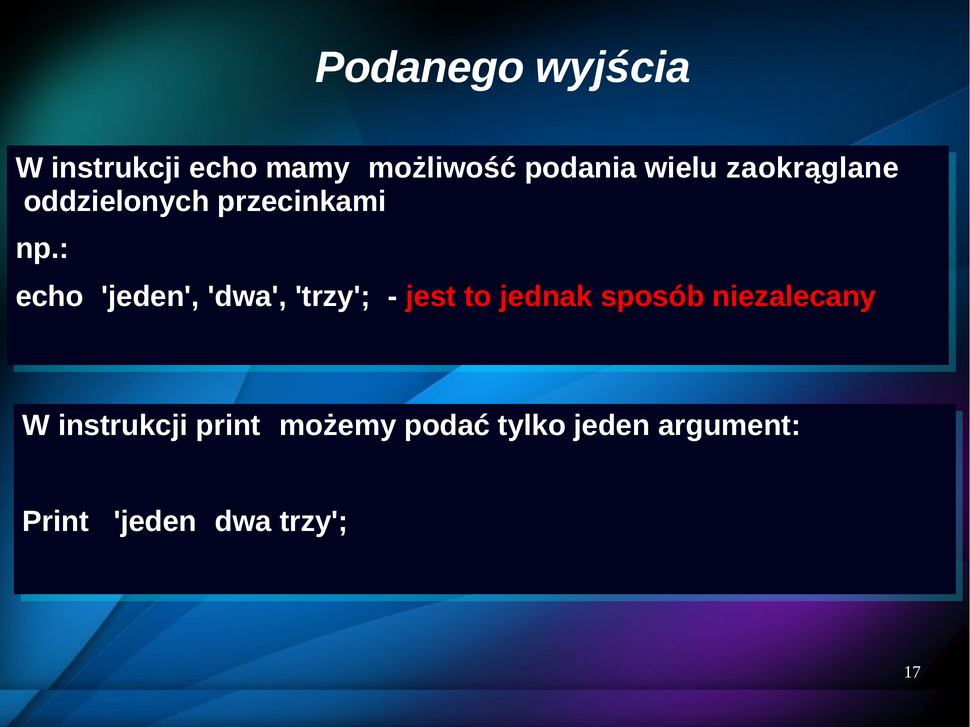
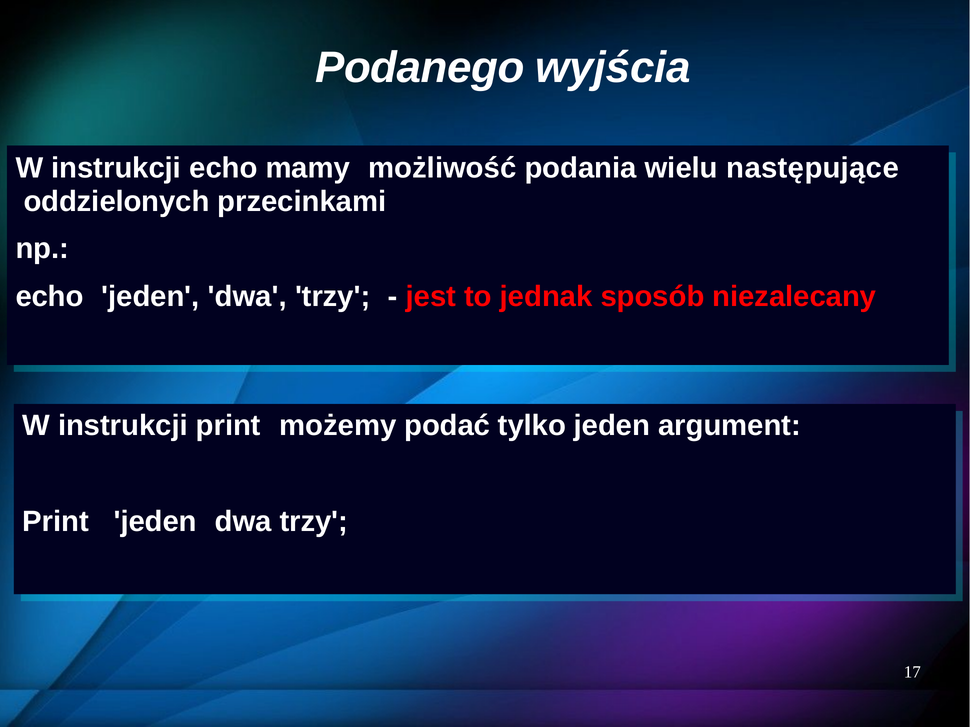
zaokrąglane: zaokrąglane -> następujące (813, 168)
